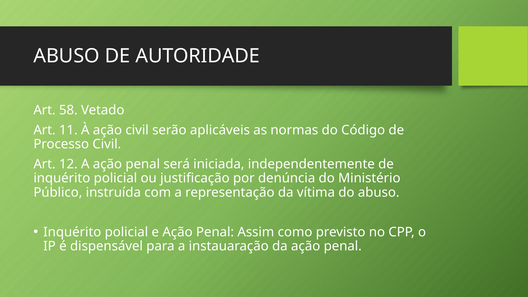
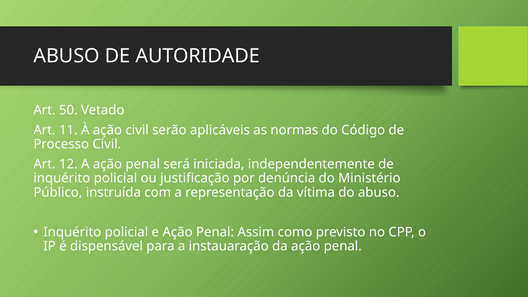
58: 58 -> 50 (68, 110)
